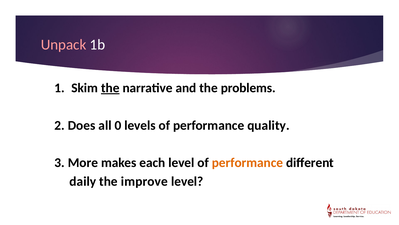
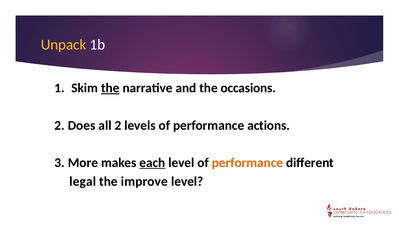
Unpack colour: pink -> yellow (64, 44)
problems: problems -> occasions (248, 88)
all 0: 0 -> 2 (118, 125)
quality: quality -> actions (269, 125)
each underline: none -> present (152, 162)
daily: daily -> legal (83, 181)
